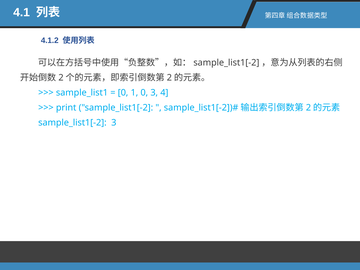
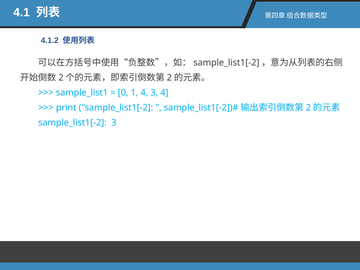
1 0: 0 -> 4 (144, 93)
